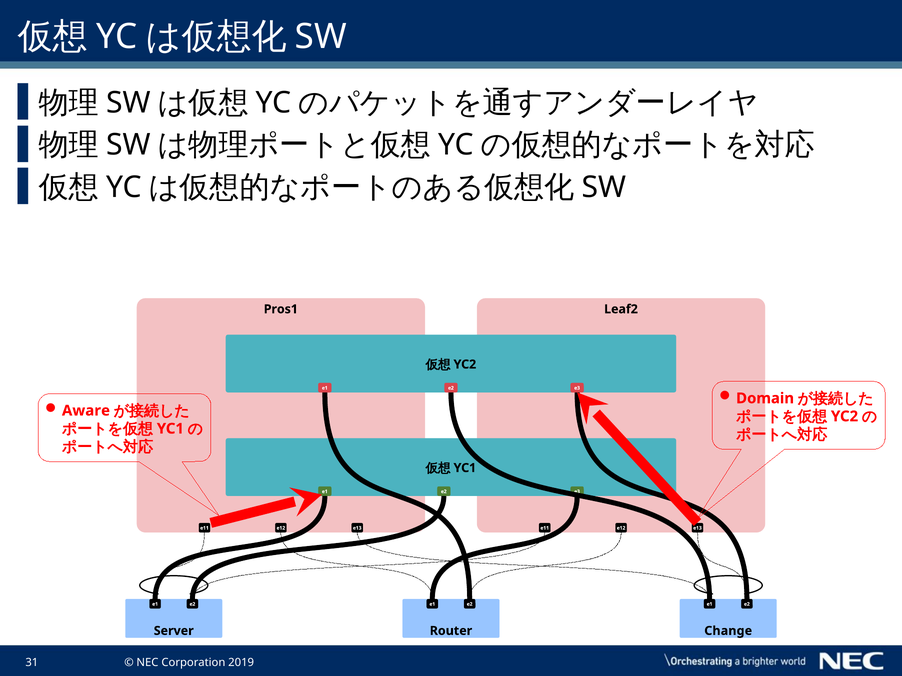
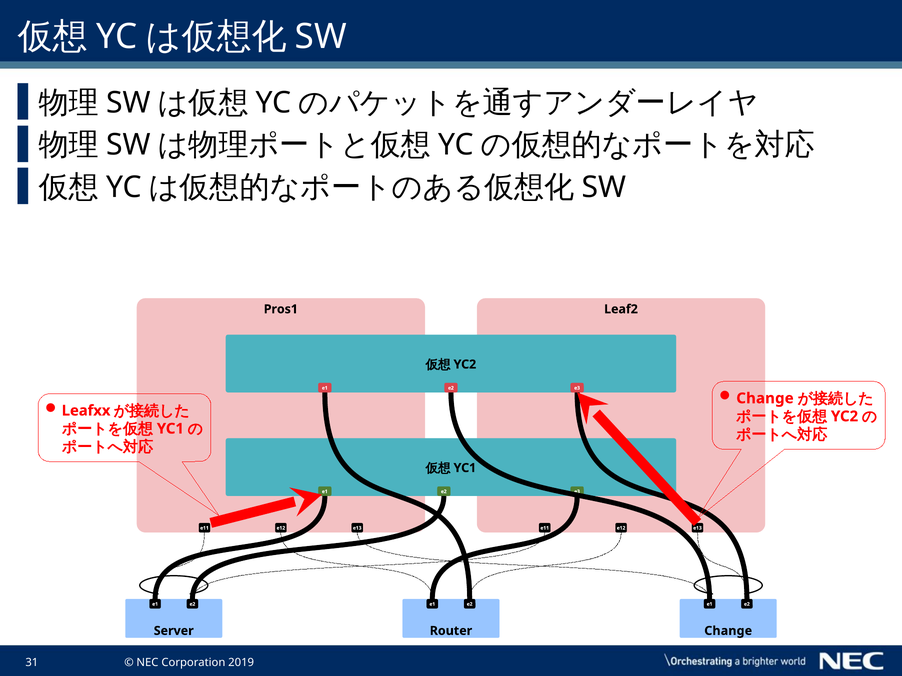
Domain: Domain -> Change (765, 399)
Aware: Aware -> Leafxx (86, 411)
